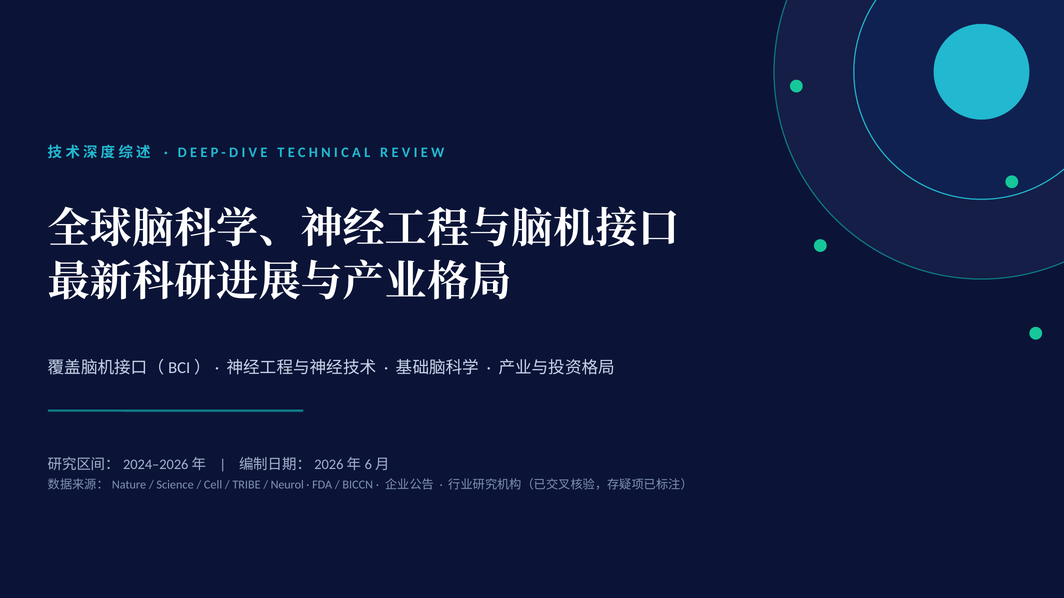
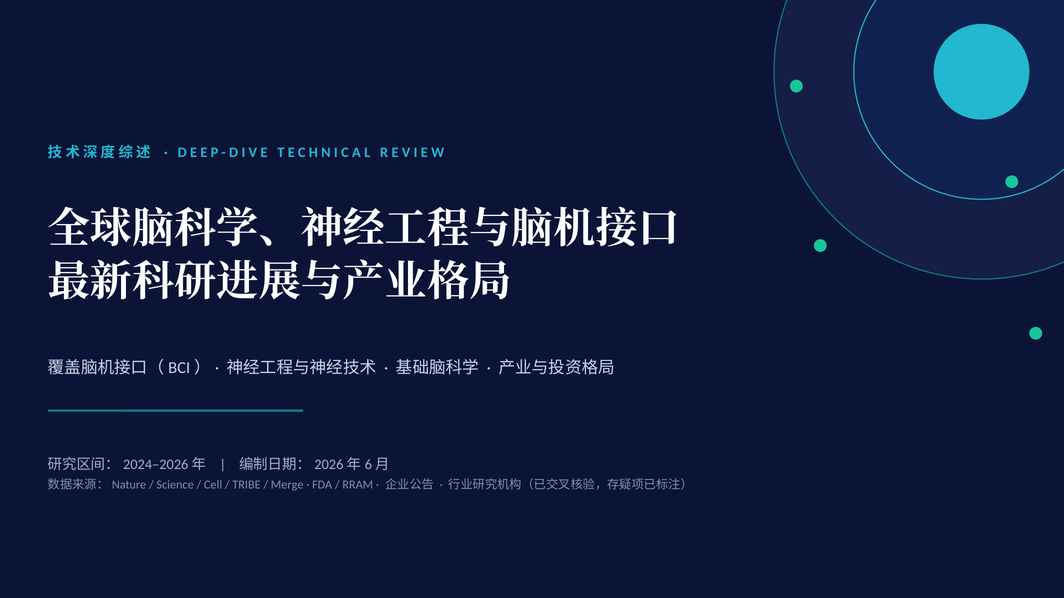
Neurol: Neurol -> Merge (287, 485)
BICCN: BICCN -> RRAM (358, 485)
